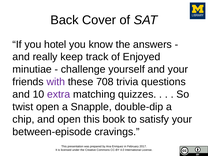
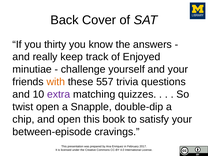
hotel: hotel -> thirty (55, 44)
with colour: purple -> orange (56, 82)
708: 708 -> 557 (105, 82)
